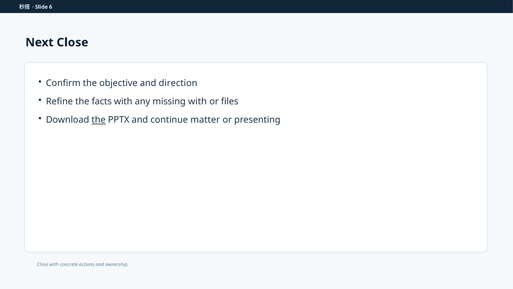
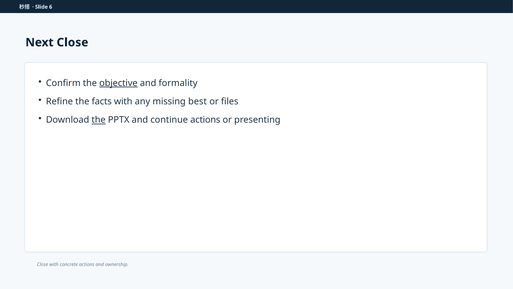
objective underline: none -> present (118, 83)
direction: direction -> formality (178, 83)
missing with: with -> best (197, 101)
continue matter: matter -> actions (205, 120)
